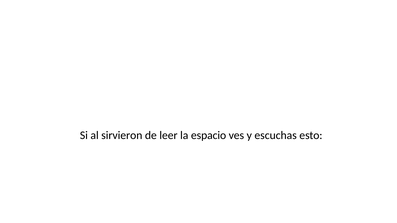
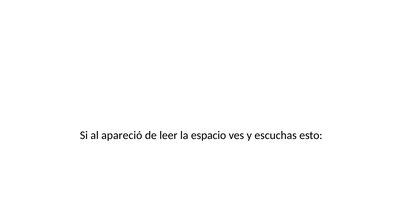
sirvieron: sirvieron -> apareció (122, 136)
